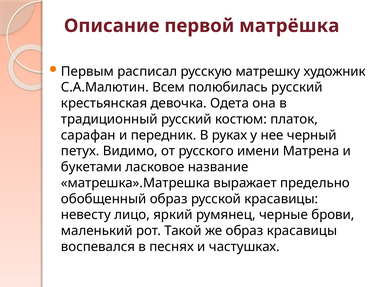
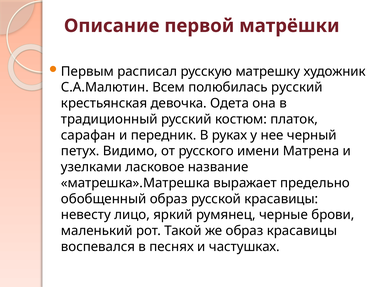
матрёшка: матрёшка -> матрёшки (289, 26)
букетами: букетами -> узелками (91, 167)
